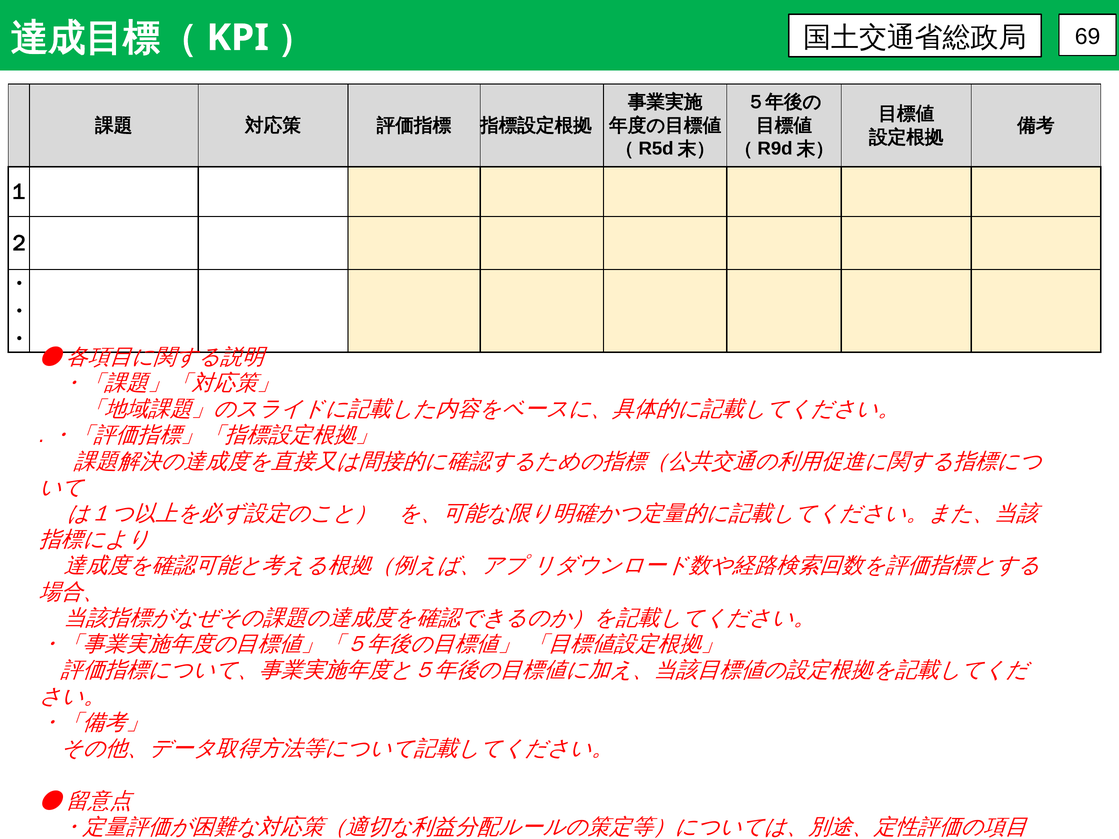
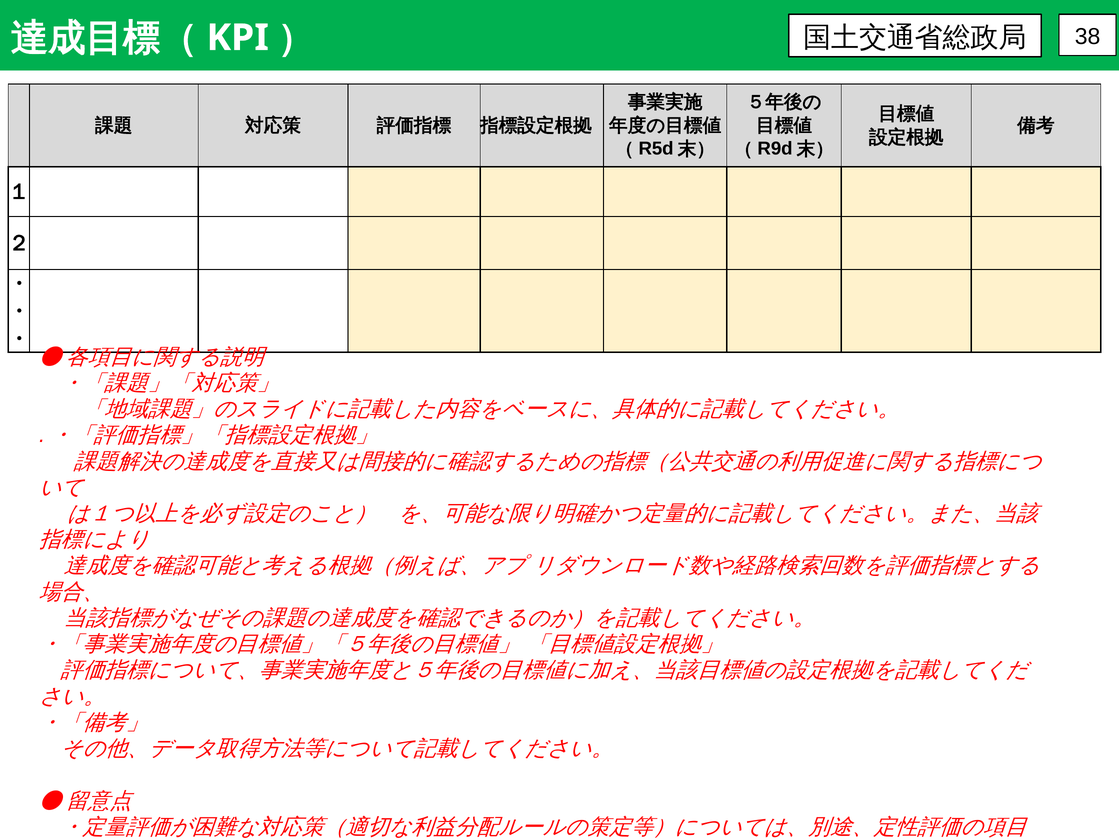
69: 69 -> 38 (1088, 37)
